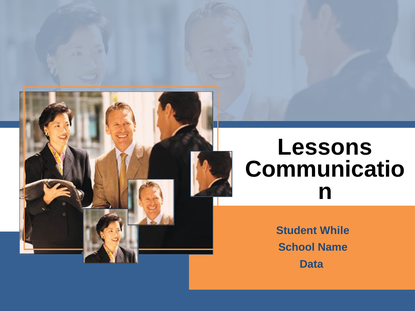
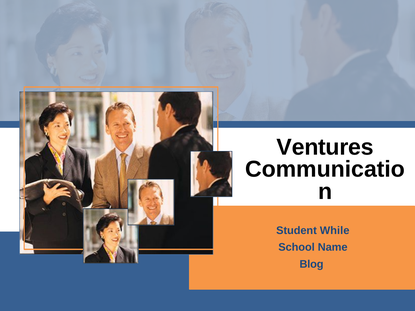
Lessons: Lessons -> Ventures (325, 147)
Data: Data -> Blog (311, 264)
